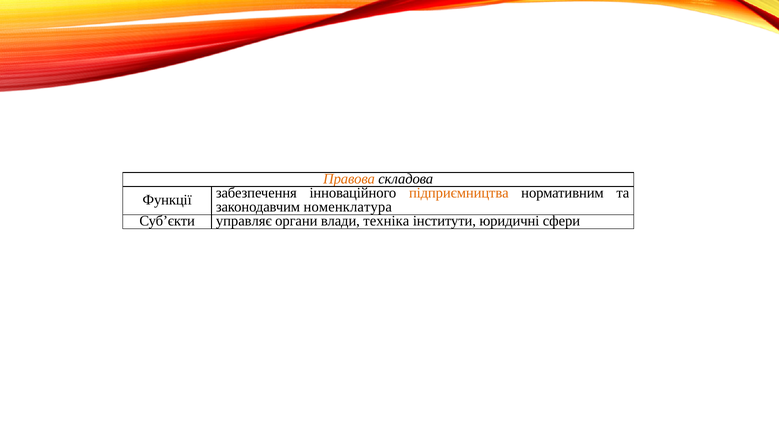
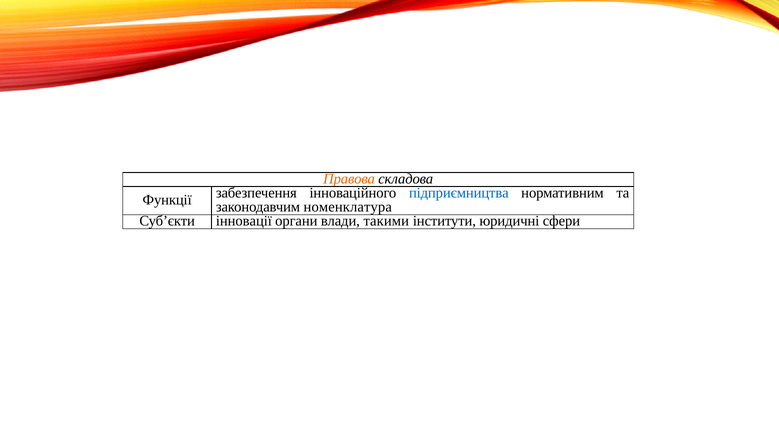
підприємництва colour: orange -> blue (459, 193)
управляє: управляє -> інновації (244, 221)
техніка: техніка -> такими (386, 221)
